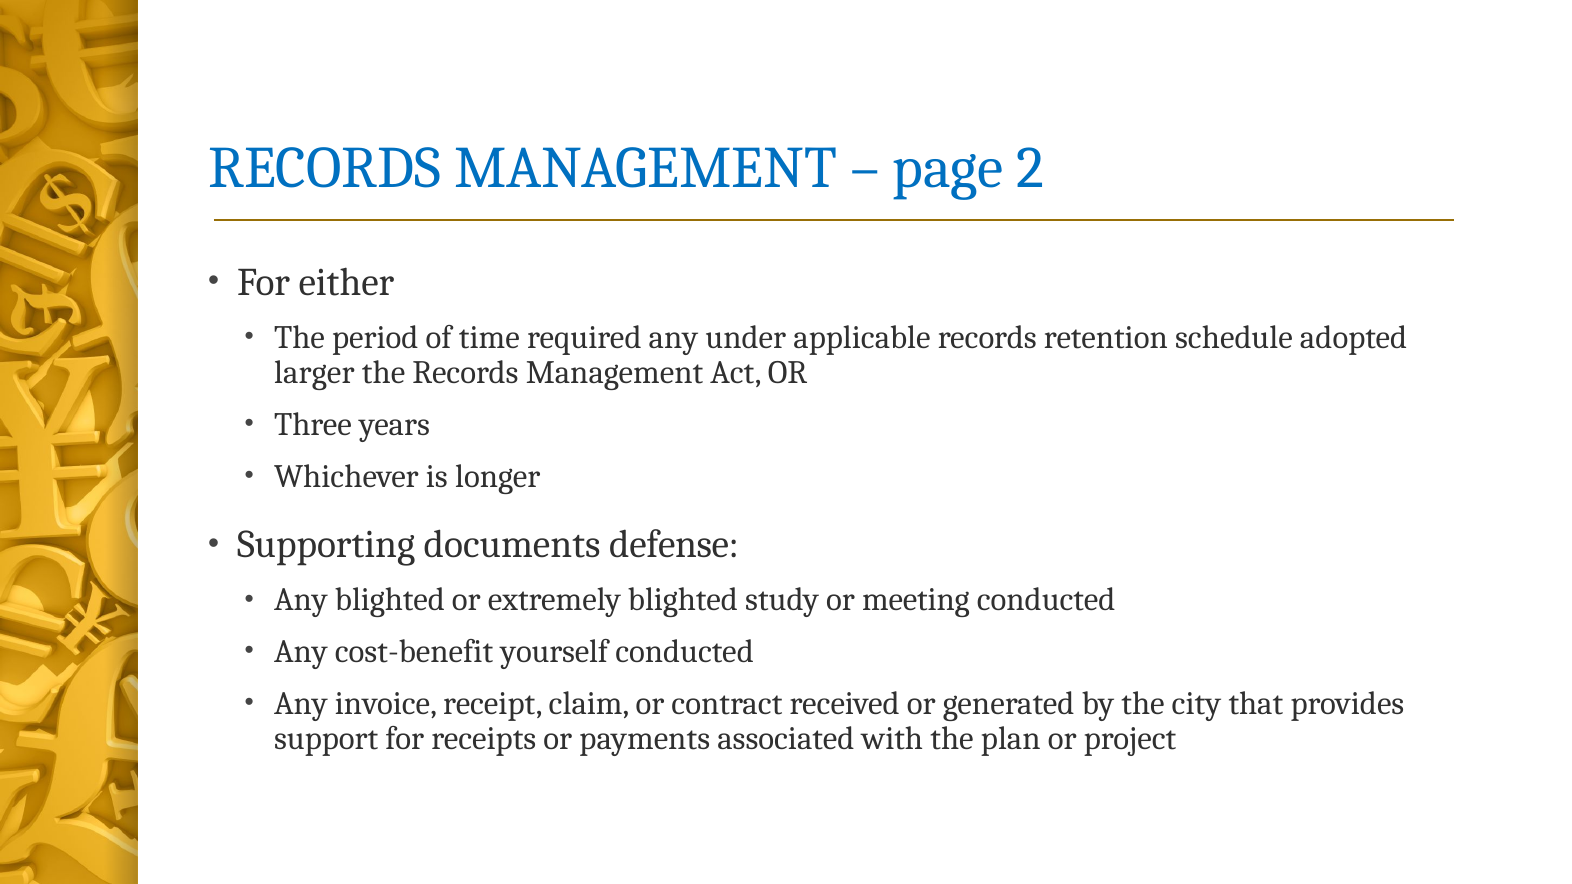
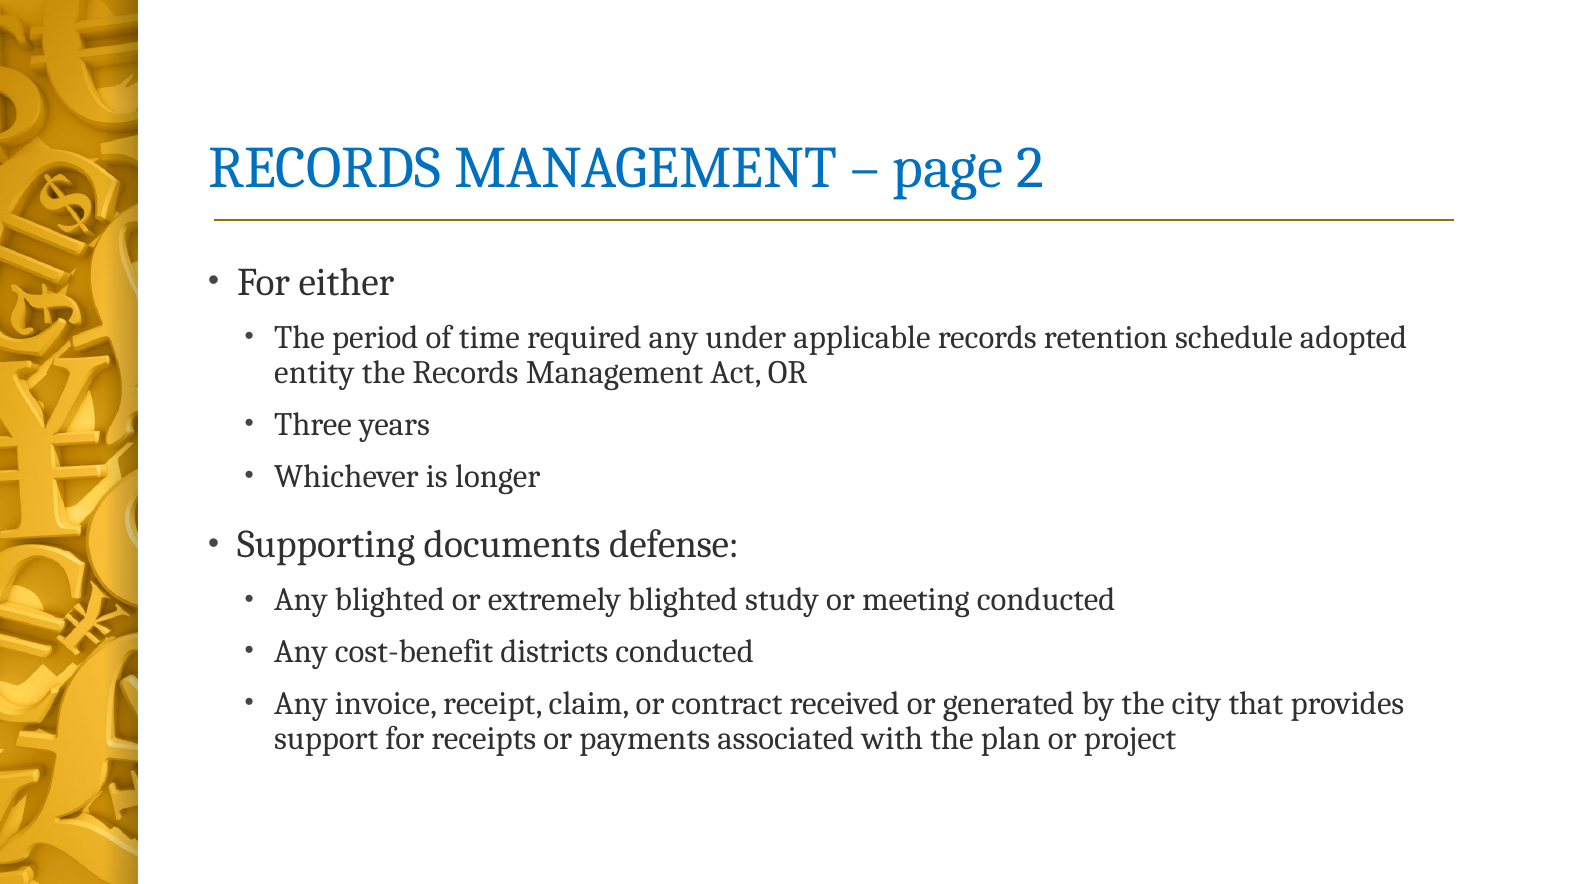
larger: larger -> entity (314, 373)
yourself: yourself -> districts (554, 652)
